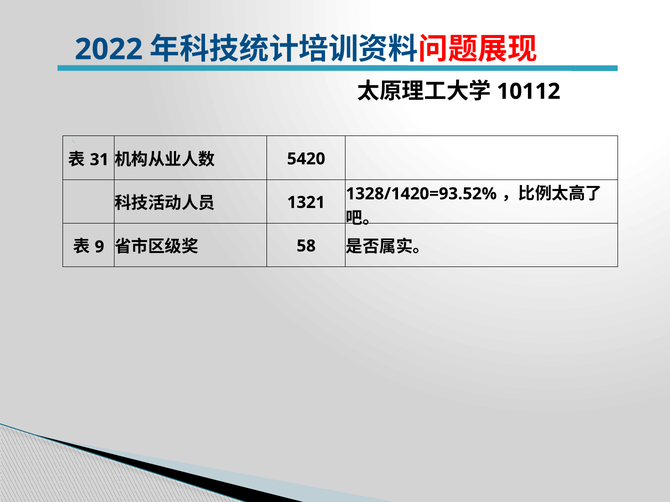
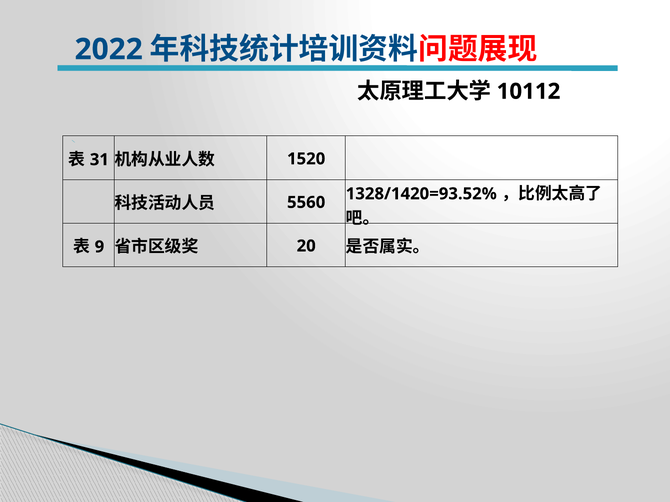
5420: 5420 -> 1520 (306, 159)
1321: 1321 -> 5560 (306, 203)
58: 58 -> 20 (306, 246)
